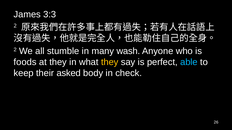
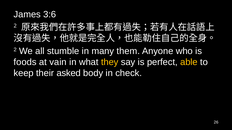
3:3: 3:3 -> 3:6 (50, 14)
wash: wash -> them (128, 51)
at they: they -> vain (58, 62)
able colour: light blue -> yellow (189, 62)
